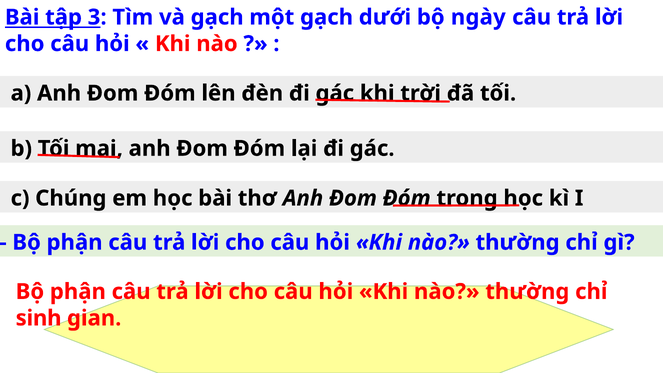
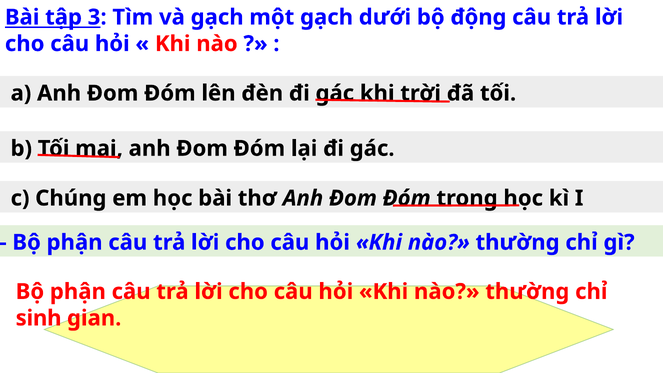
ngày: ngày -> động (478, 17)
